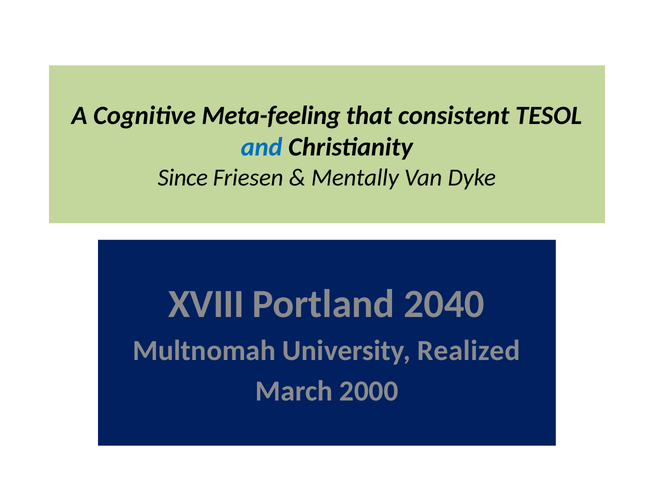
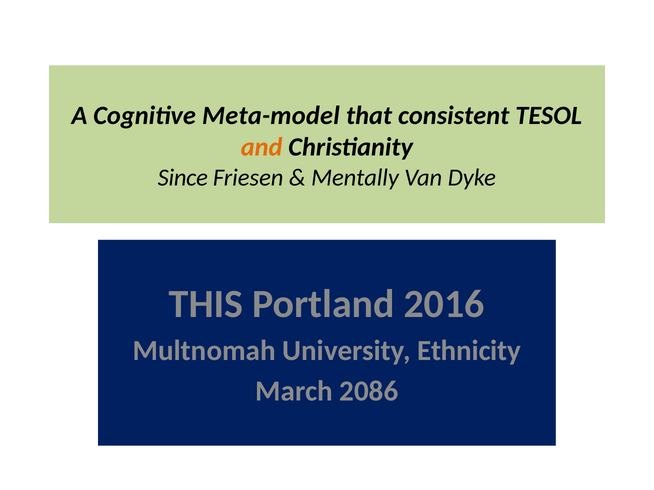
Meta-feeling: Meta-feeling -> Meta-model (271, 116)
and colour: blue -> orange (262, 147)
XVIII: XVIII -> THIS (206, 304)
2040: 2040 -> 2016 (444, 304)
Realized: Realized -> Ethnicity (469, 351)
2000: 2000 -> 2086 (369, 392)
